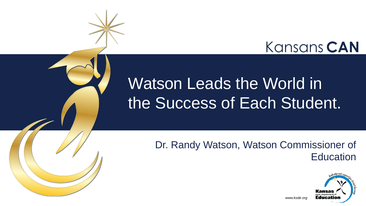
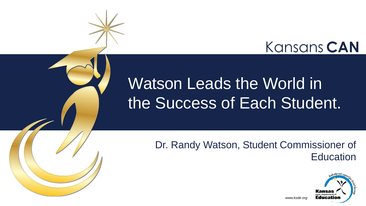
Watson Watson: Watson -> Student (260, 145)
